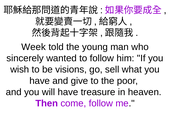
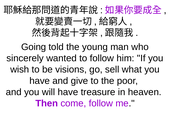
Week: Week -> Going (34, 47)
